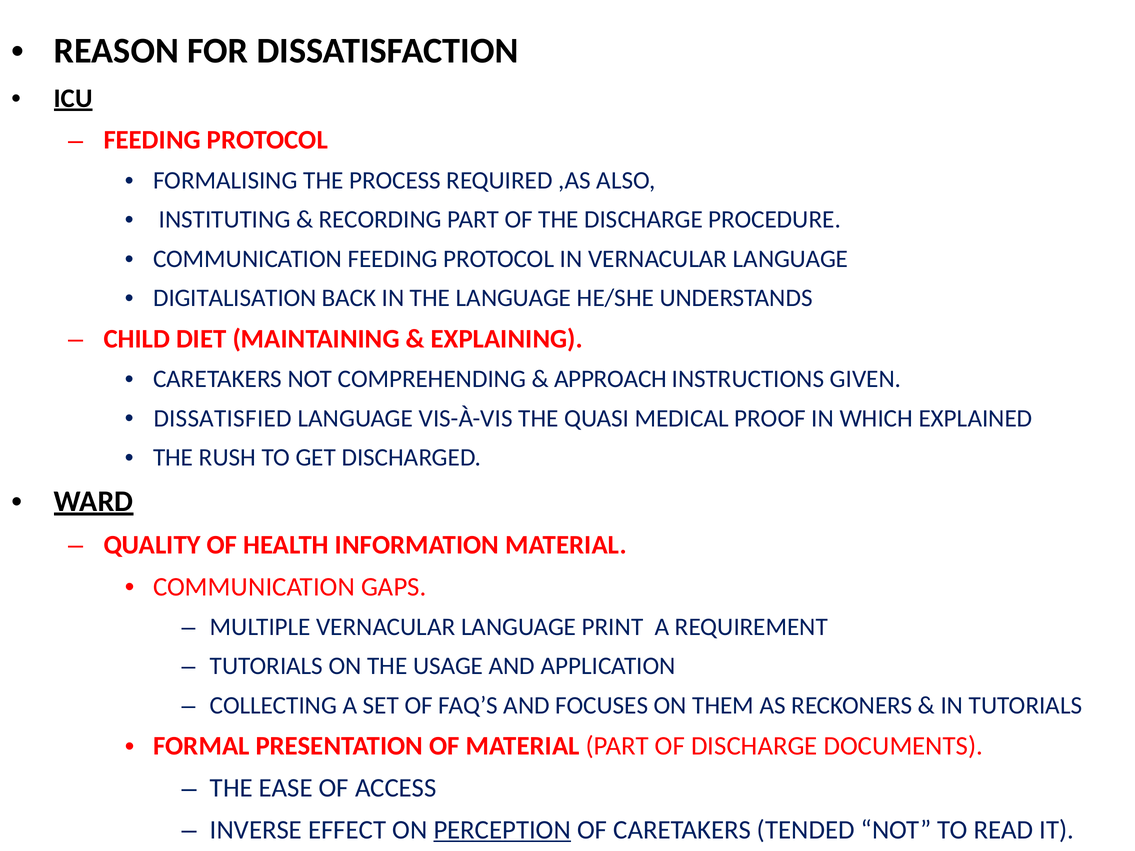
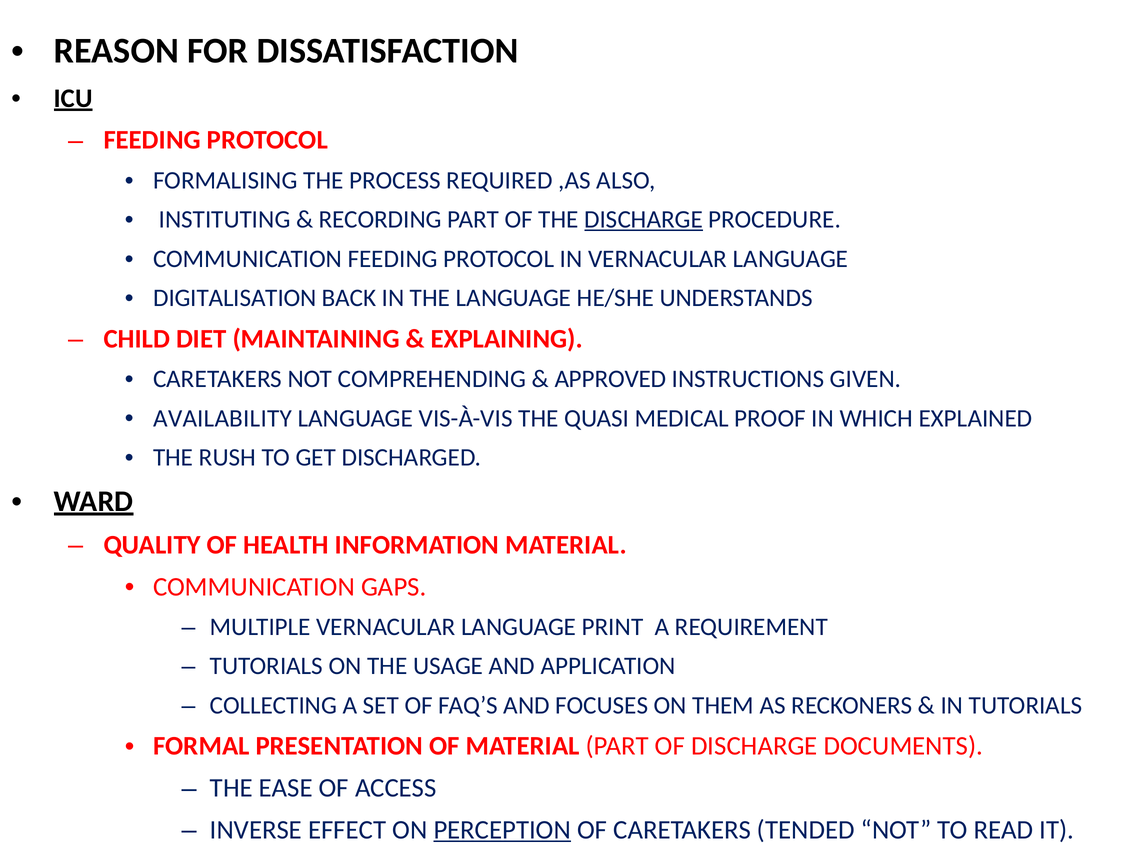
DISCHARGE underline: none -> present (644, 220)
APPROACH: APPROACH -> APPROVED (610, 379)
DISSATISFIED: DISSATISFIED -> AVAILABILITY (223, 418)
